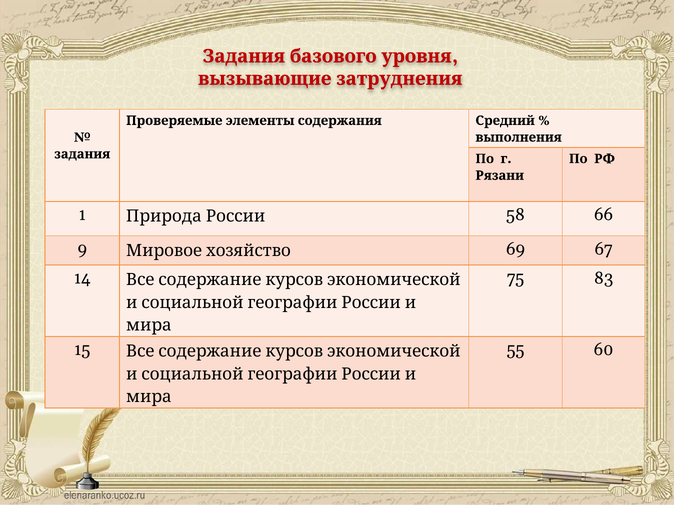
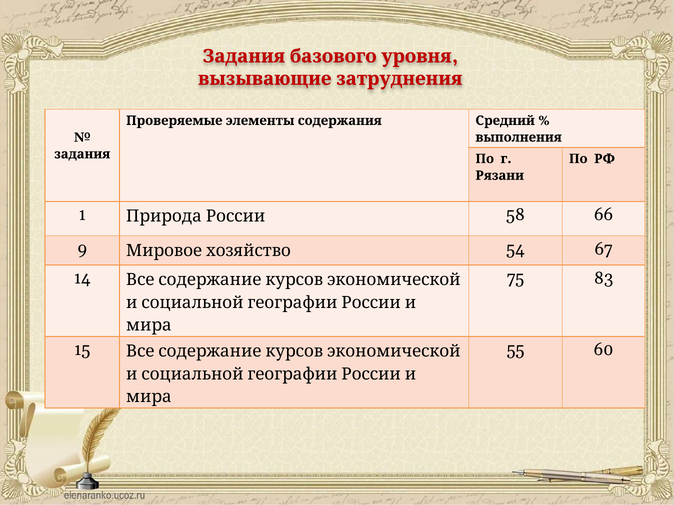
69: 69 -> 54 (515, 249)
